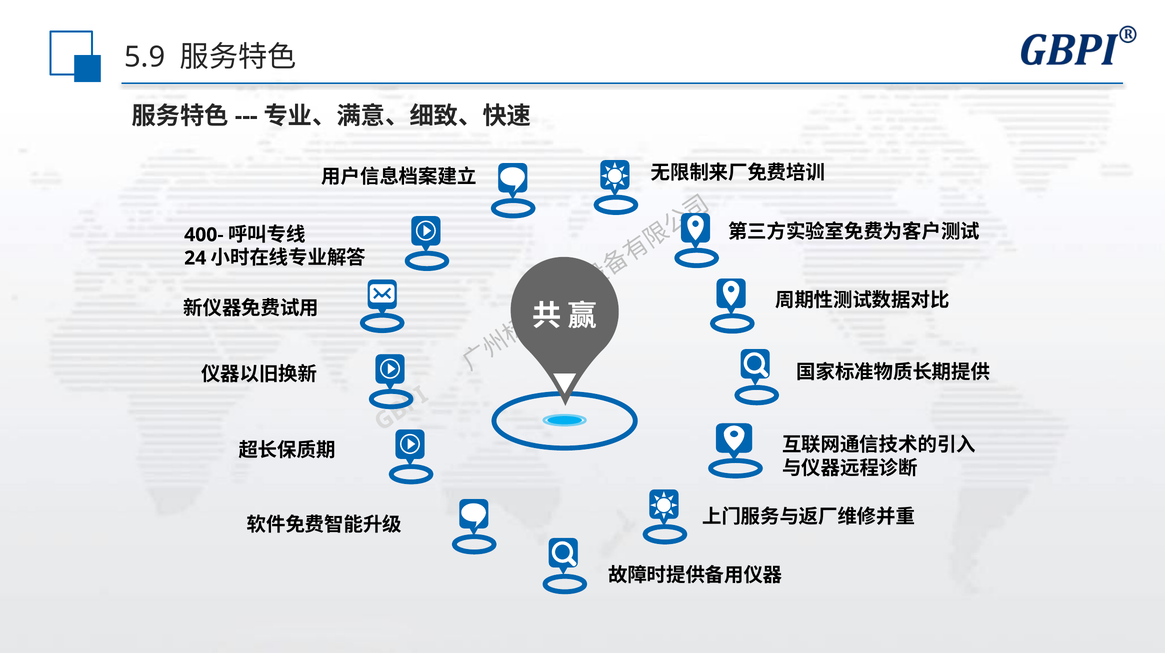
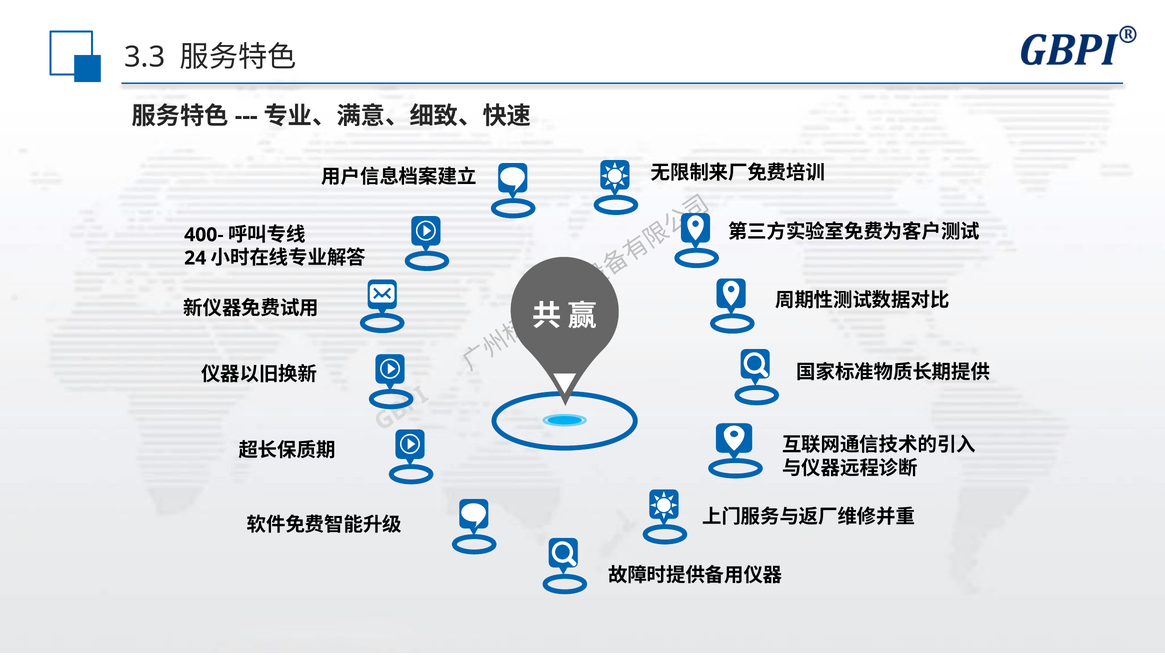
5.9: 5.9 -> 3.3 (145, 57)
